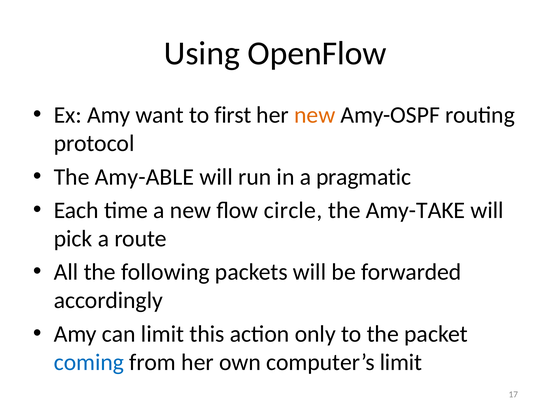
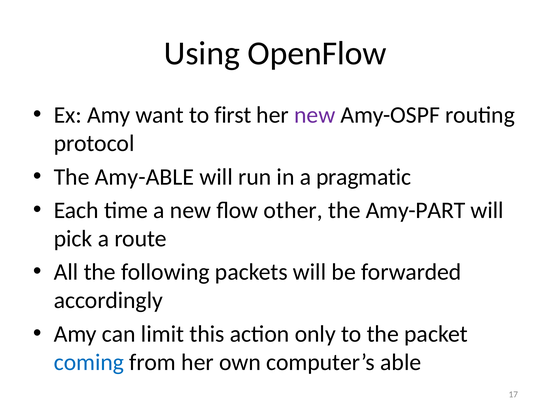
new colour: orange -> purple (315, 115)
circle: circle -> other (293, 210)
Amy-TAKE: Amy-TAKE -> Amy-PART (416, 210)
computer’s limit: limit -> able (401, 363)
